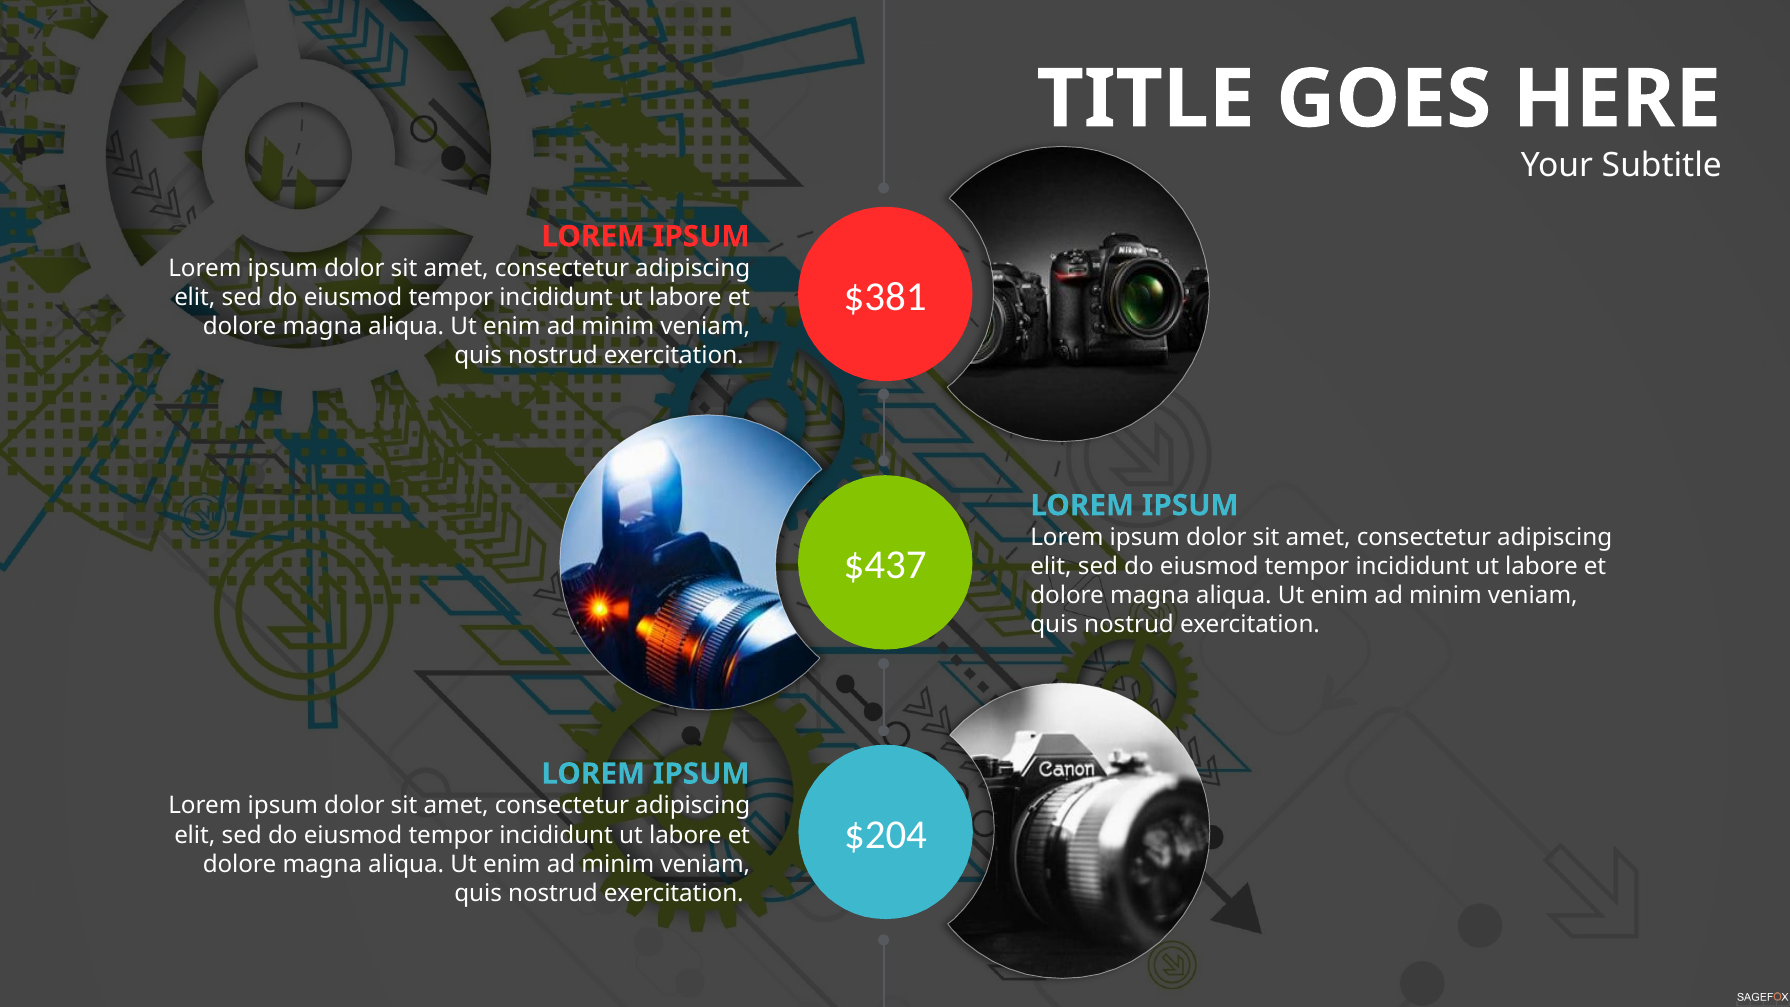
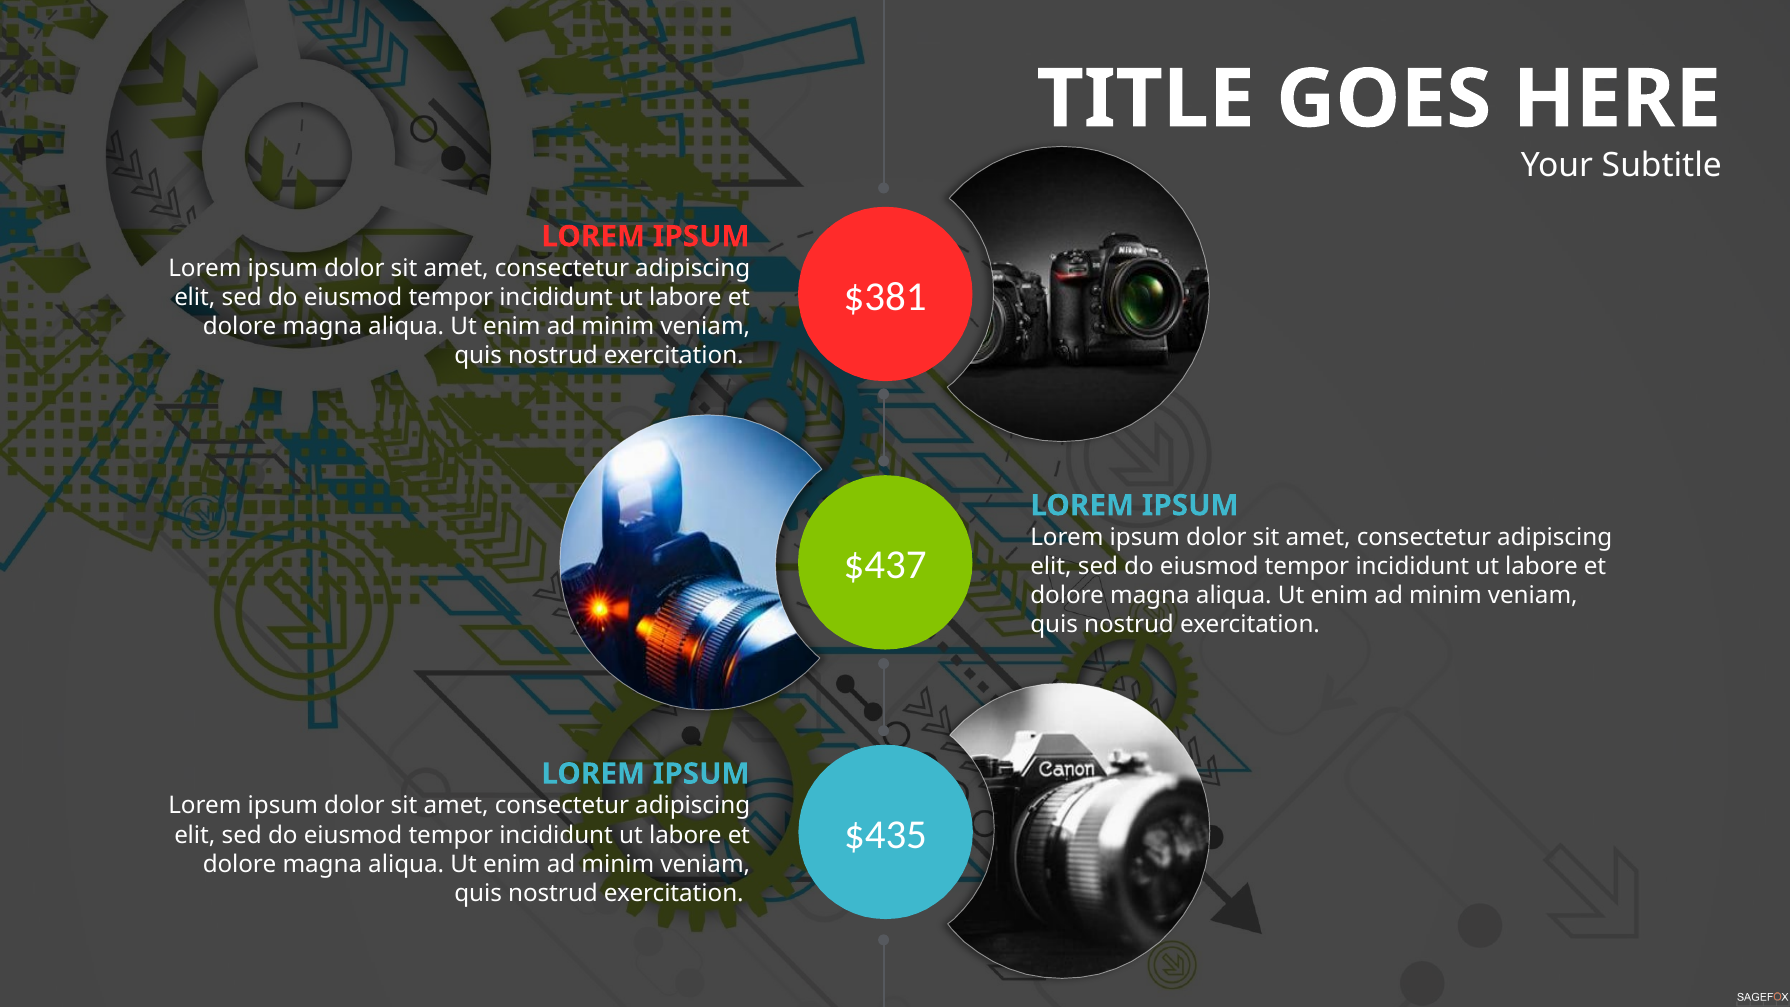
$204: $204 -> $435 (886, 835)
